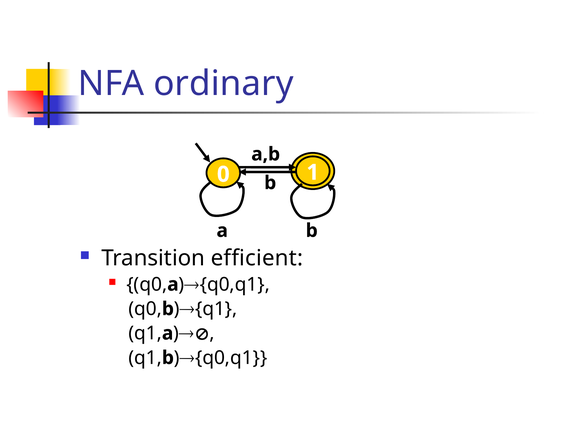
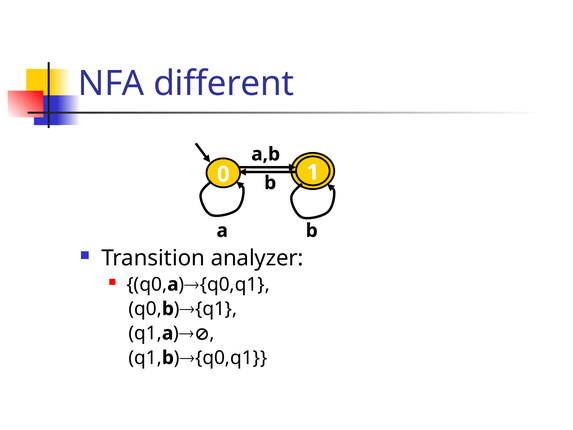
ordinary: ordinary -> different (224, 84)
efficient: efficient -> analyzer (257, 258)
